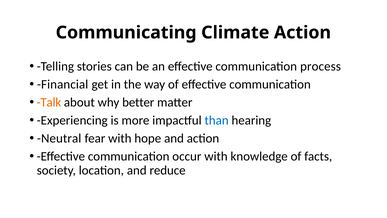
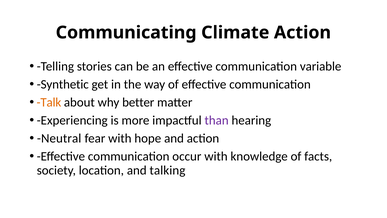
process: process -> variable (321, 66)
Financial: Financial -> Synthetic (63, 84)
than colour: blue -> purple (217, 120)
reduce: reduce -> talking (167, 170)
